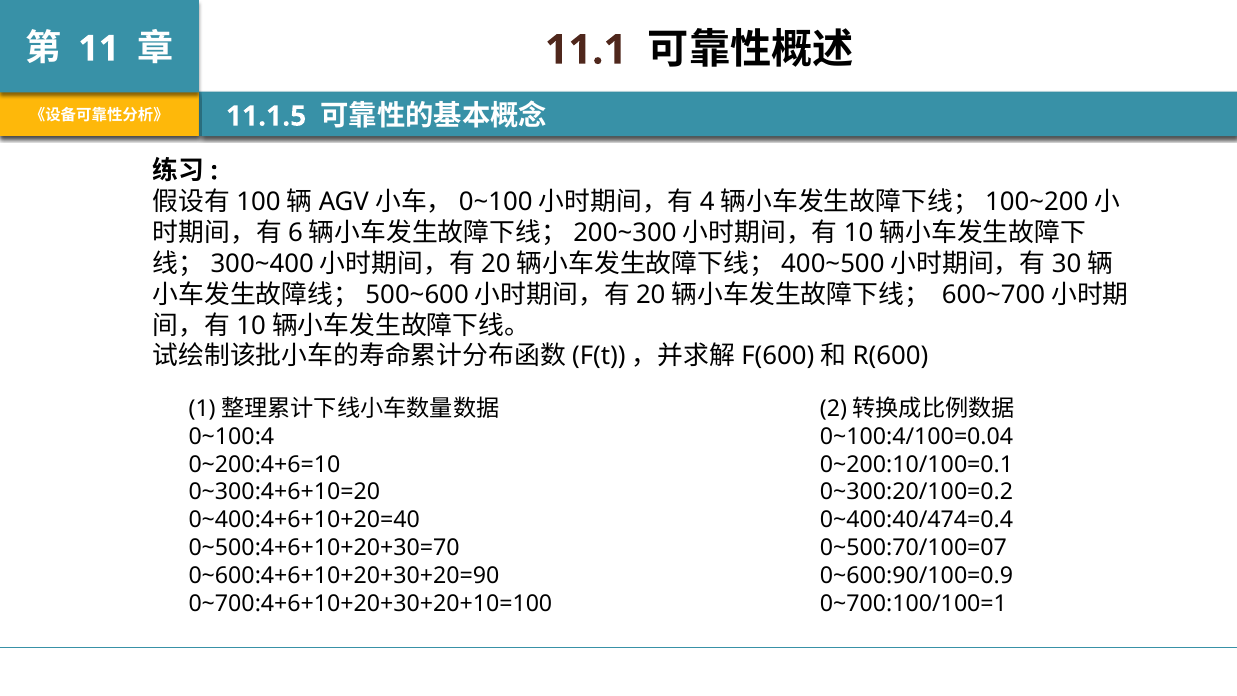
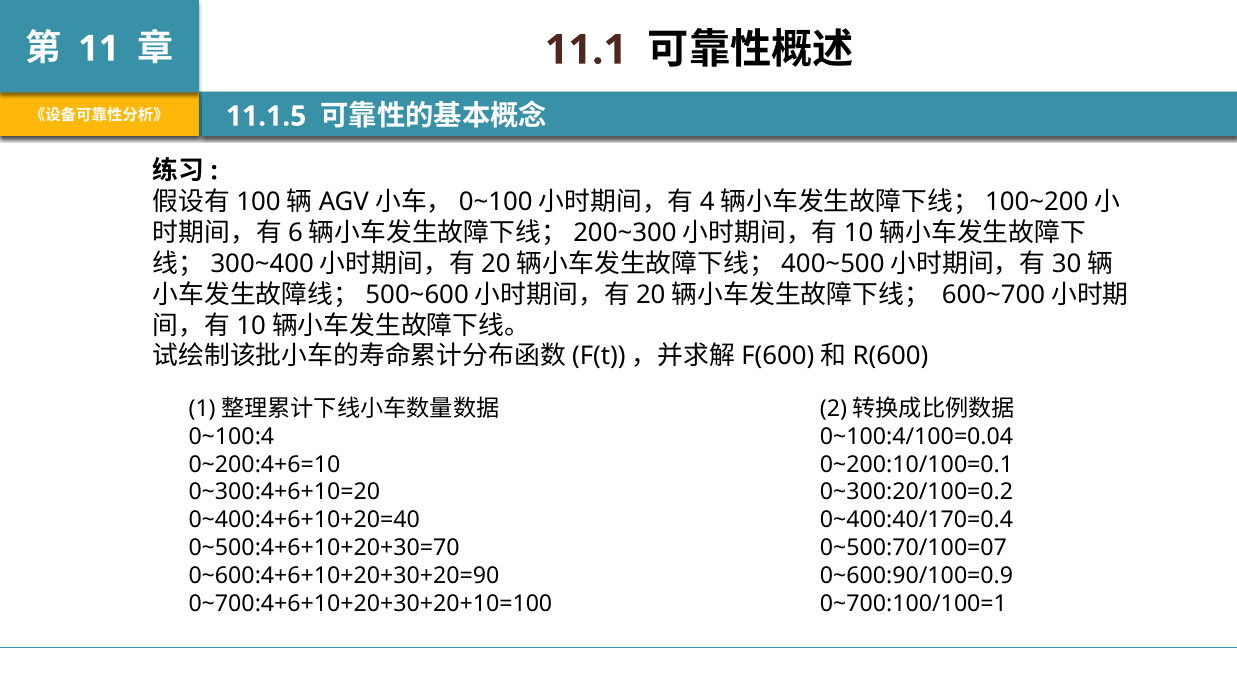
0~400:40/474=0.4: 0~400:40/474=0.4 -> 0~400:40/170=0.4 (917, 520)
